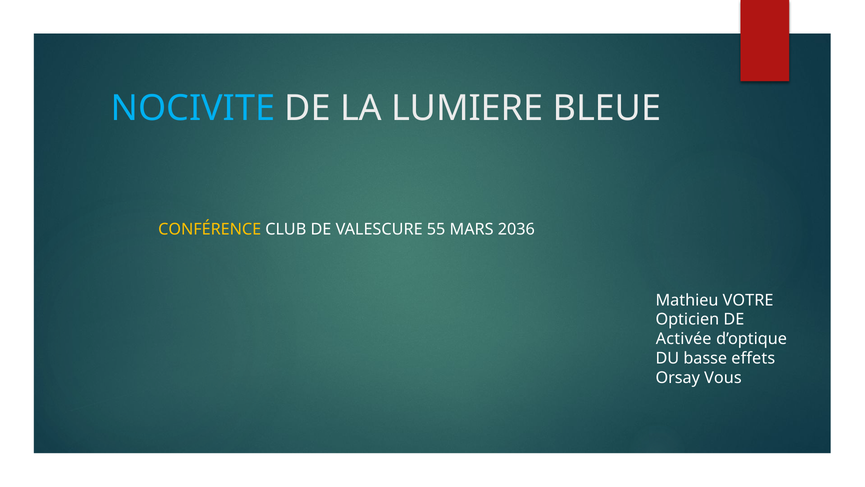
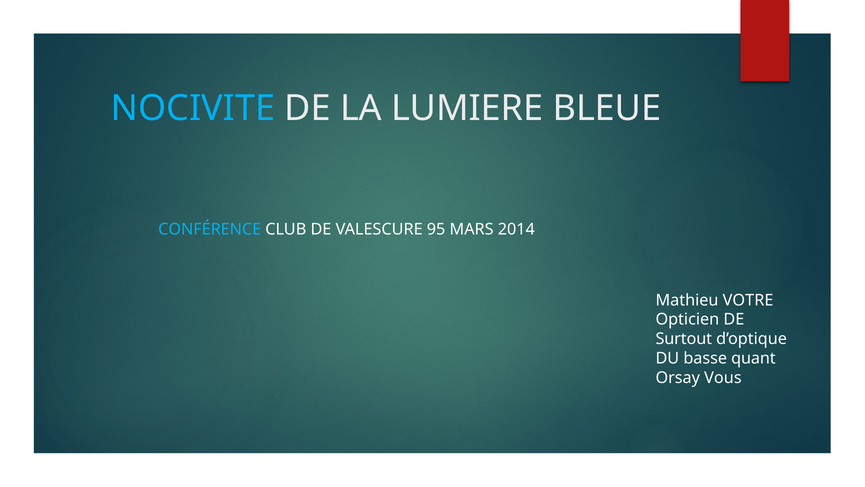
CONFÉRENCE colour: yellow -> light blue (210, 229)
55: 55 -> 95 (436, 229)
2036: 2036 -> 2014 (516, 229)
Activée: Activée -> Surtout (684, 339)
effets: effets -> quant (753, 358)
